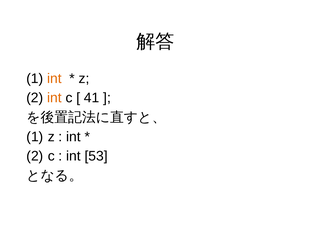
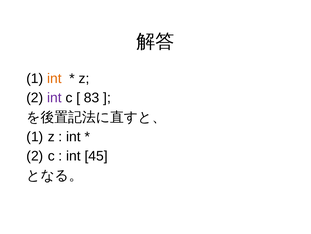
int colour: orange -> purple (54, 98)
41: 41 -> 83 (92, 98)
53: 53 -> 45 (96, 156)
